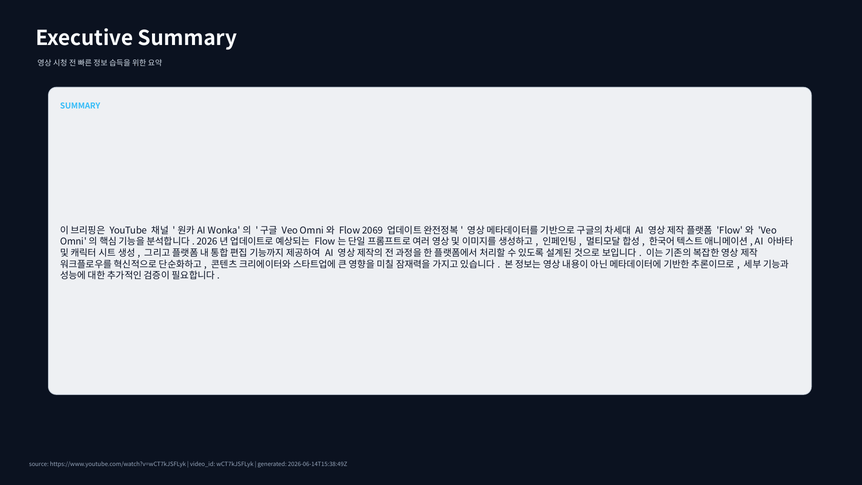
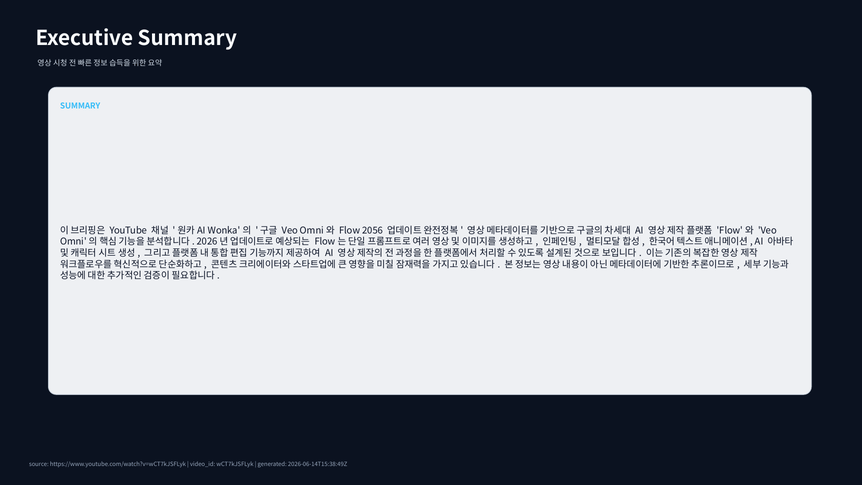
2069: 2069 -> 2056 (373, 231)
